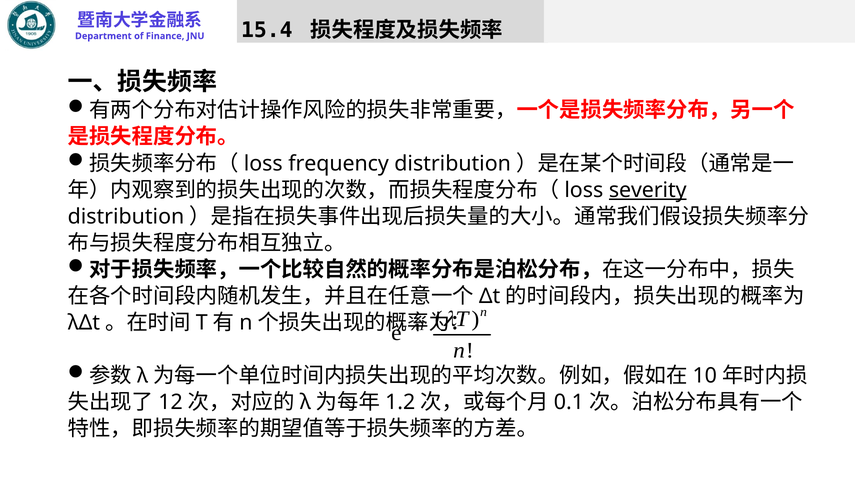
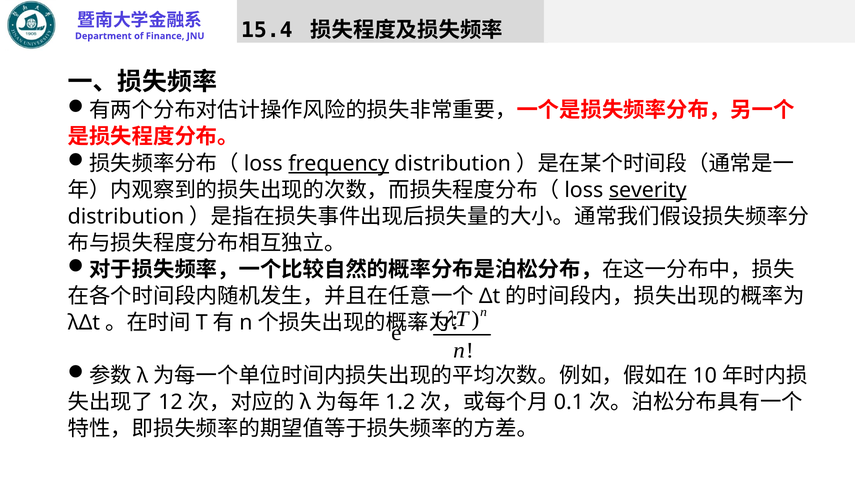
frequency underline: none -> present (339, 163)
